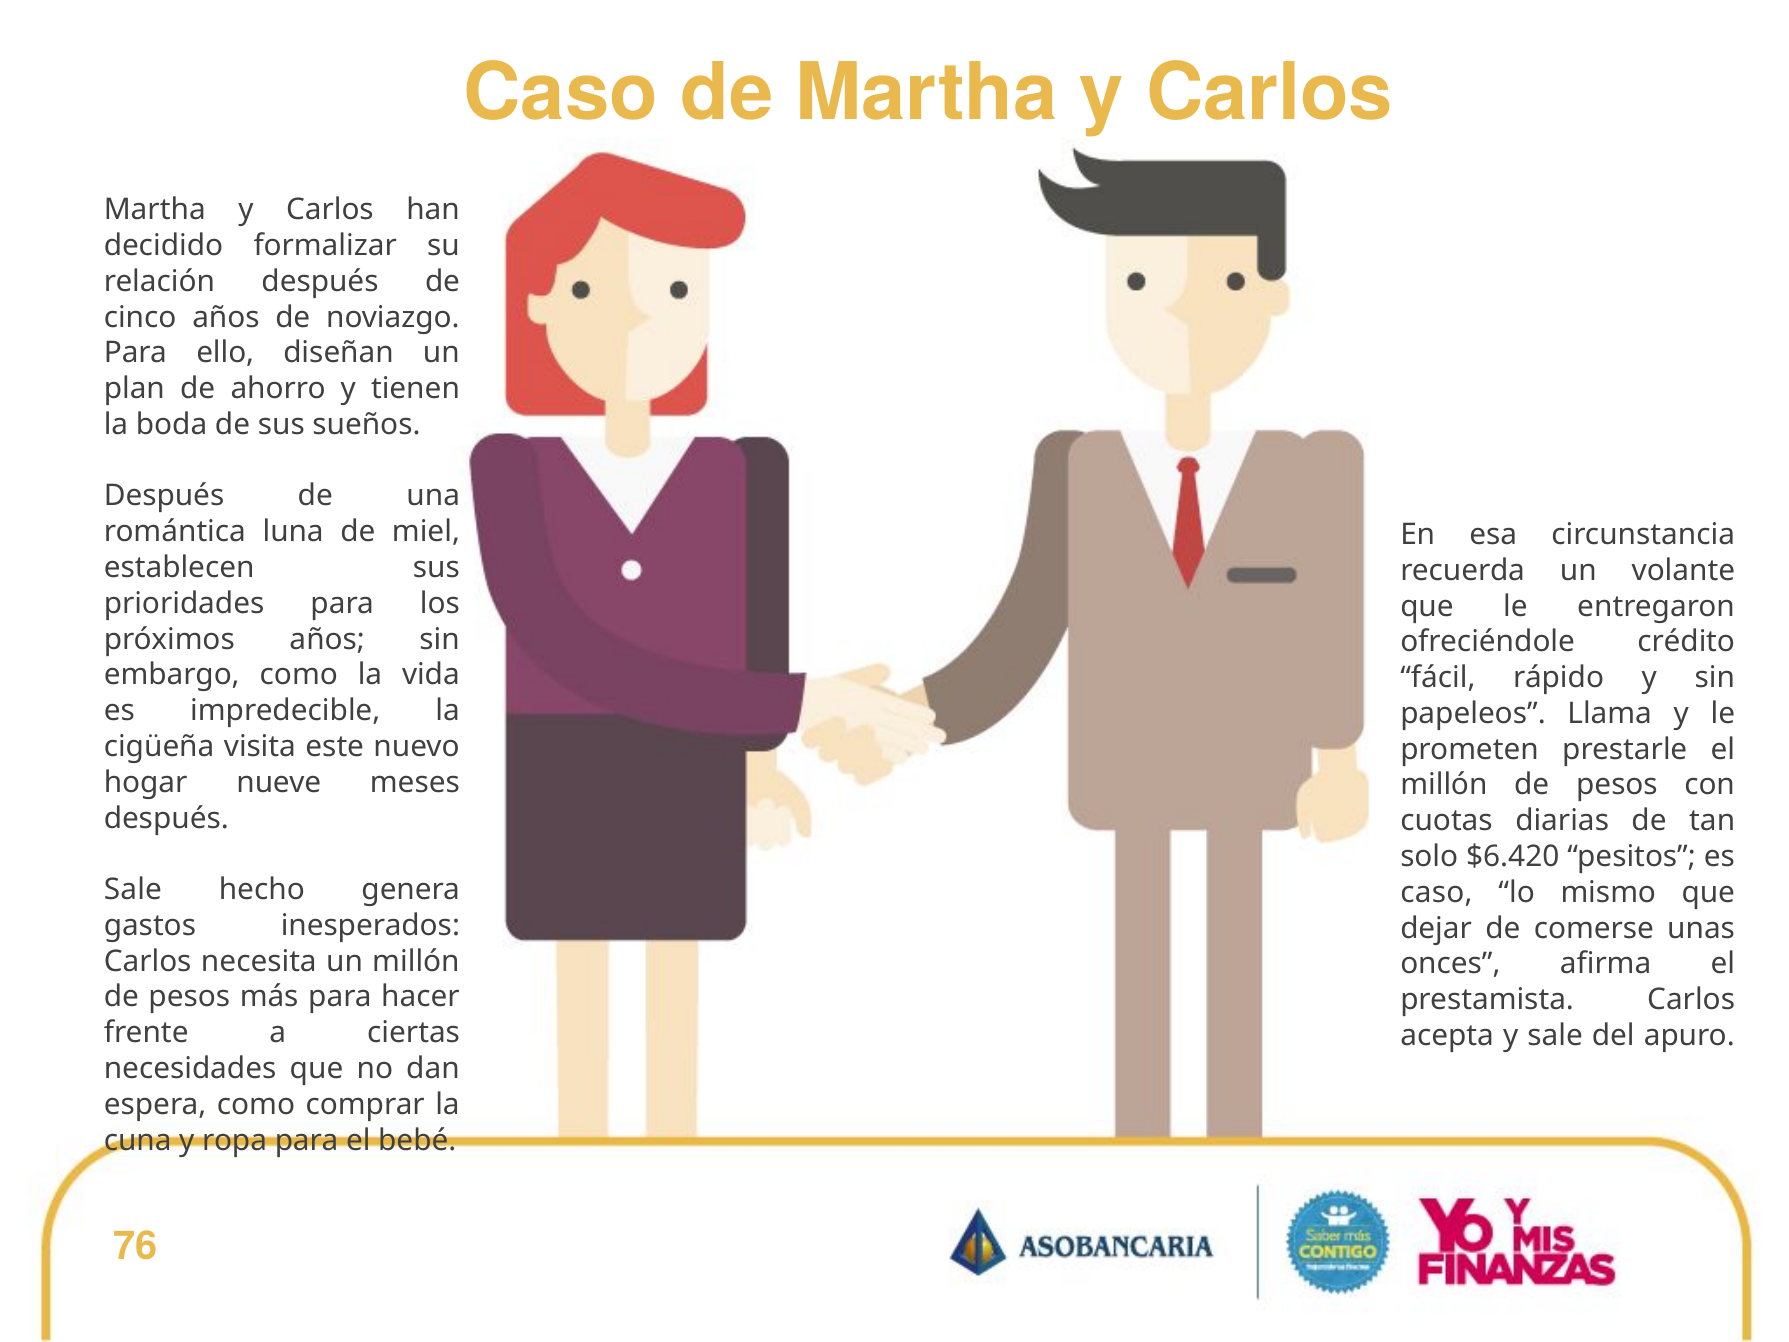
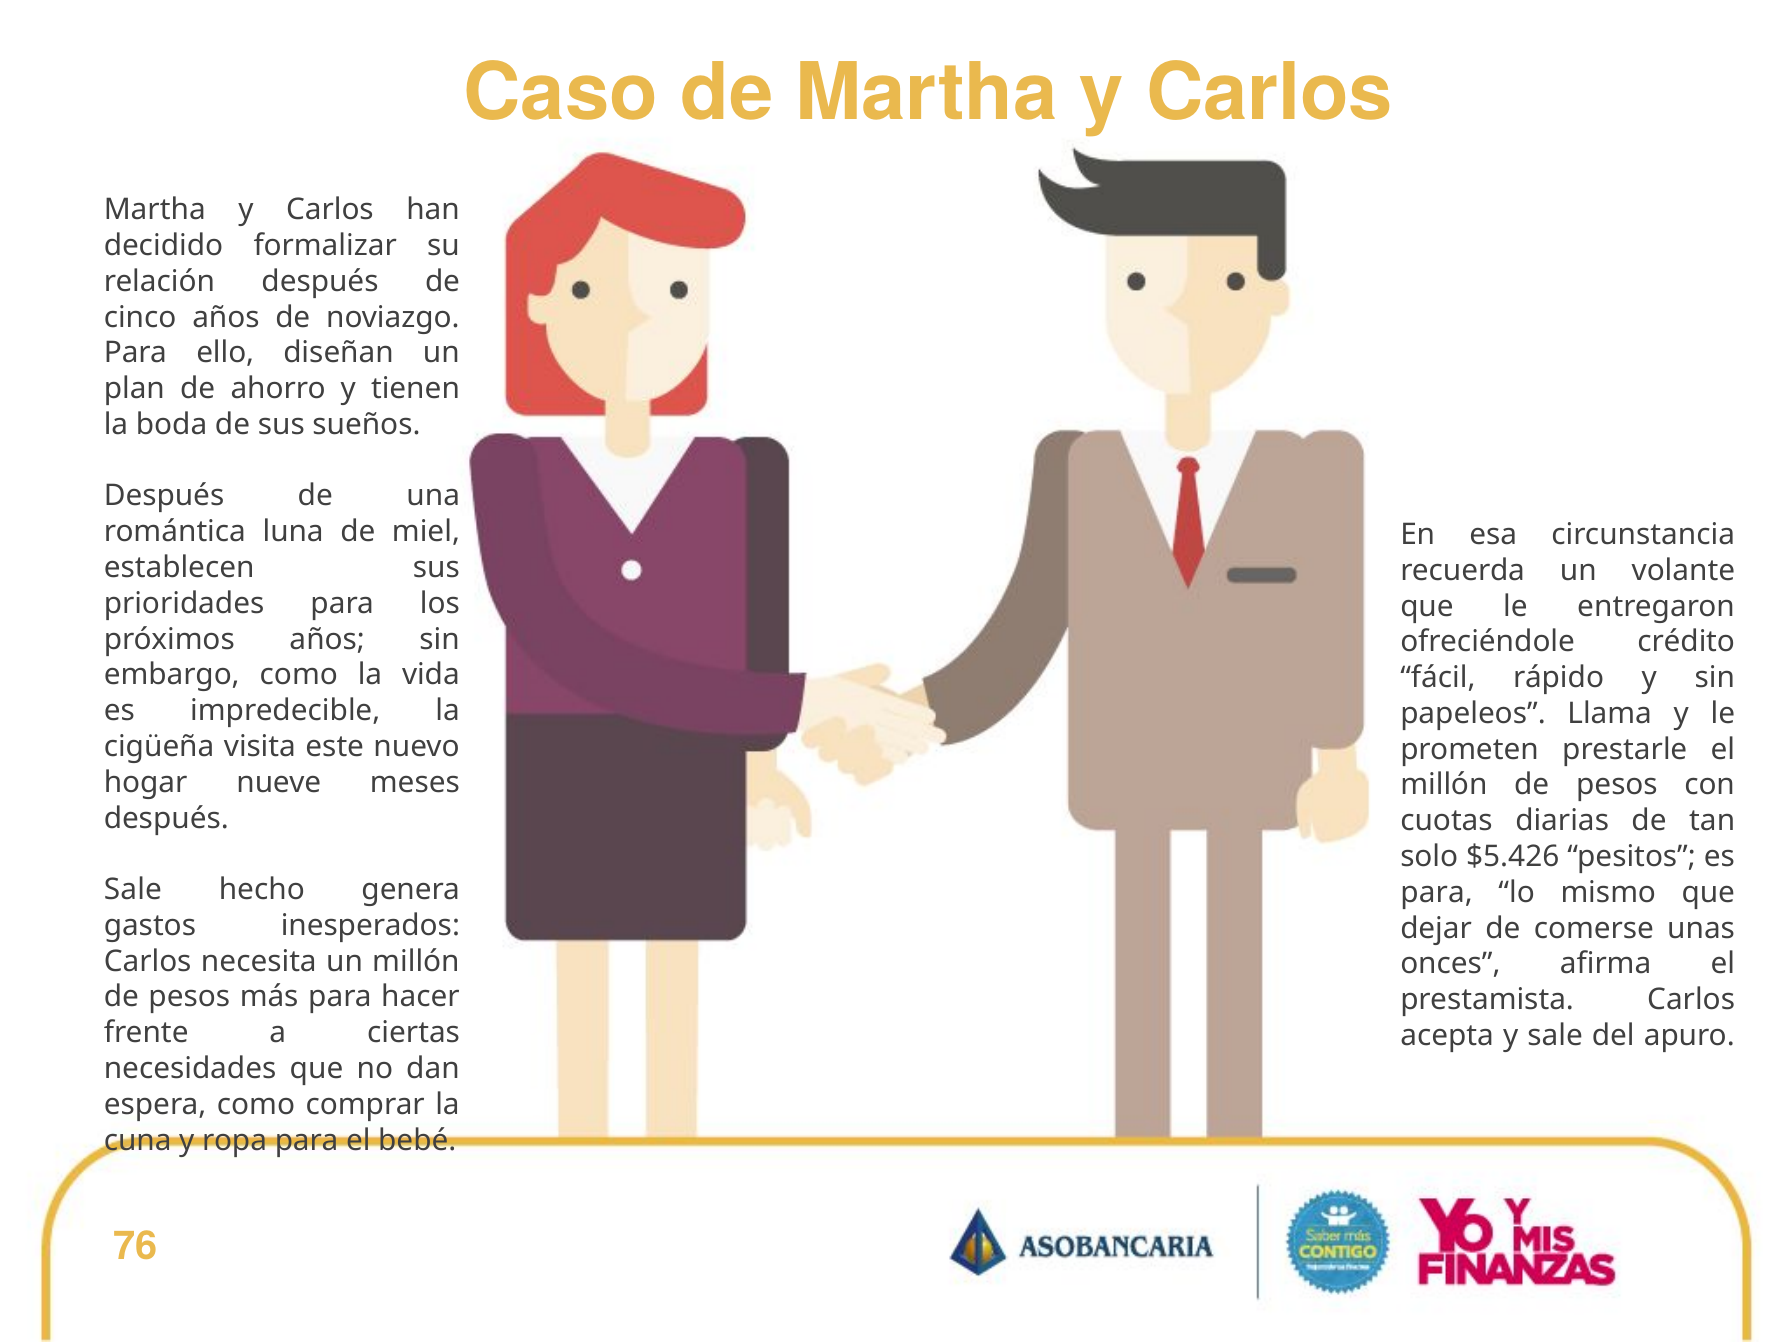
$6.420: $6.420 -> $5.426 (1513, 857)
caso: caso -> para (1437, 892)
